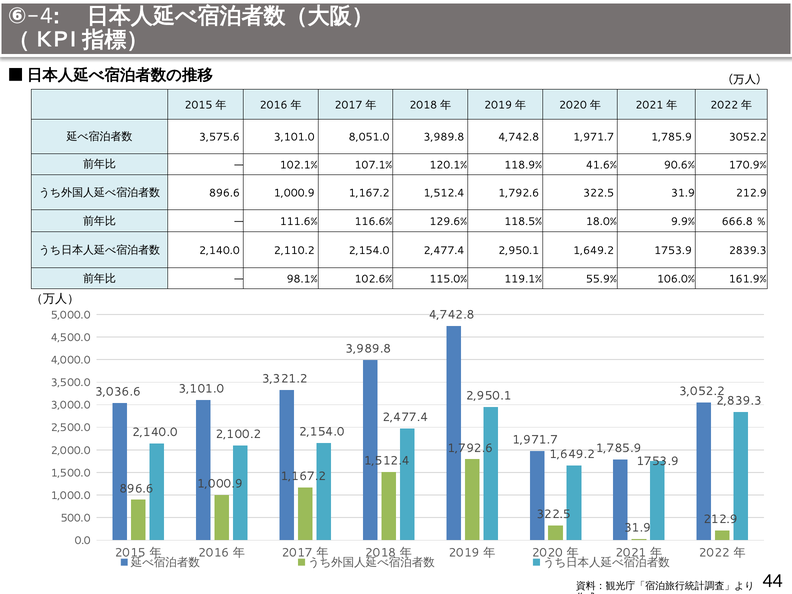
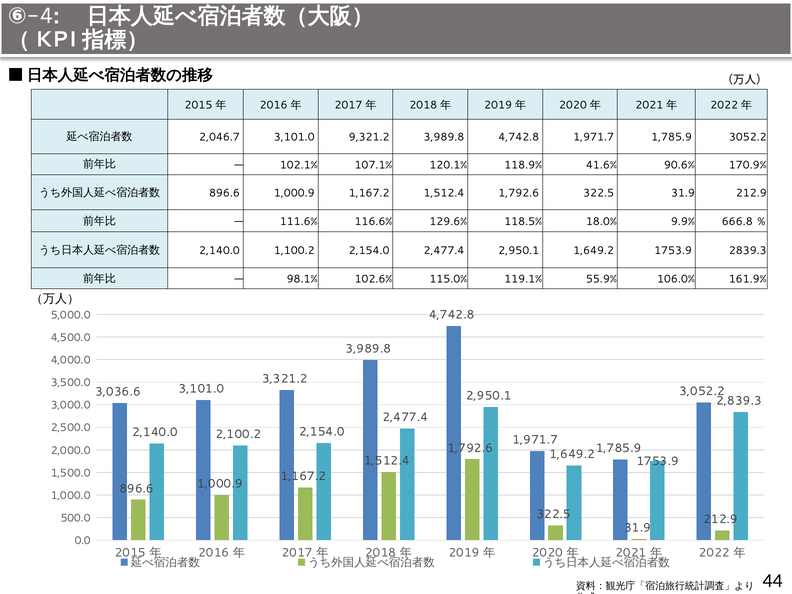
3,575.6: 3,575.6 -> 2,046.7 (219, 137)
8,051.0: 8,051.0 -> 9,321.2 (369, 137)
2,110.2: 2,110.2 -> 1,100.2 (294, 250)
